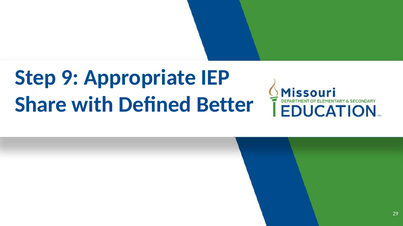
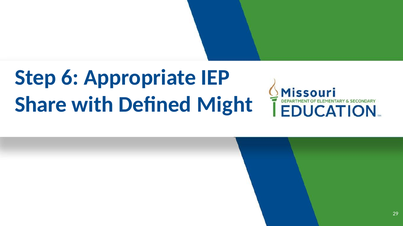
9: 9 -> 6 (70, 78)
Better: Better -> Might (225, 105)
